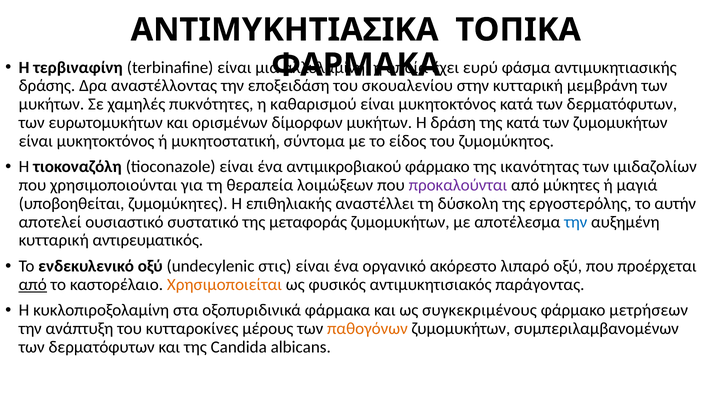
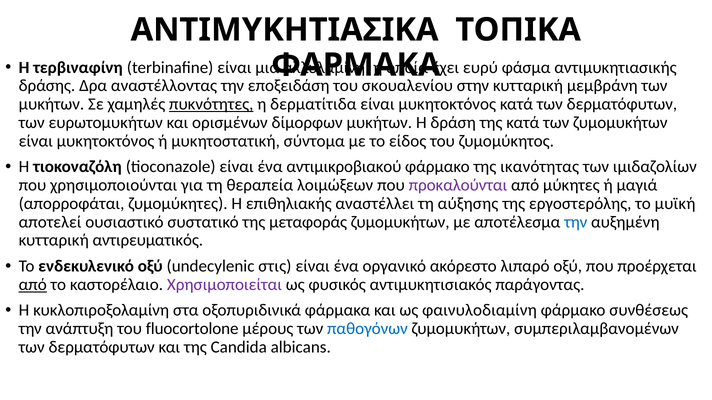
πυκνότητες underline: none -> present (211, 104)
καθαρισμού: καθαρισμού -> δερματίτιδα (313, 104)
υποβοηθείται: υποβοηθείται -> απορροφάται (72, 204)
δύσκολη: δύσκολη -> αύξησης (468, 204)
αυτήν: αυτήν -> μυϊκή (675, 204)
Χρησιμοποιείται colour: orange -> purple (224, 285)
συγκεκριμένους: συγκεκριμένους -> φαινυλοδιαμίνη (480, 311)
μετρήσεων: μετρήσεων -> συνθέσεως (649, 311)
κυτταροκίνες: κυτταροκίνες -> fluocortolone (192, 329)
παθογόνων colour: orange -> blue (367, 329)
